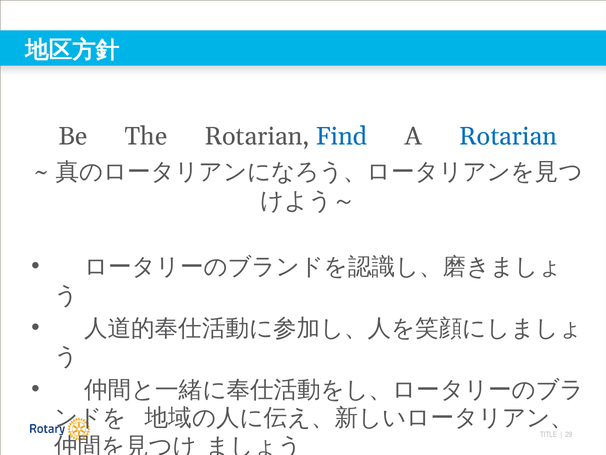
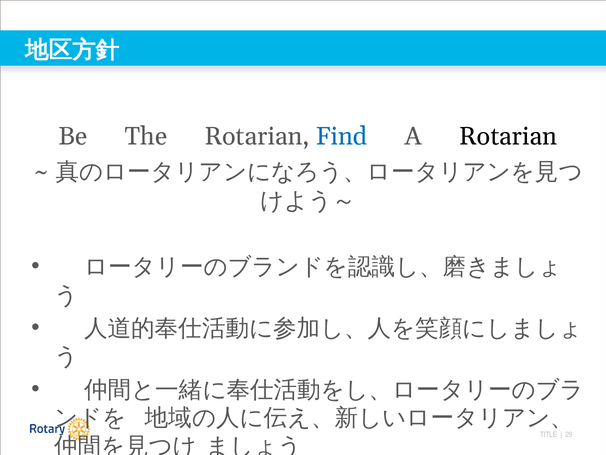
Rotarian colour: blue -> black (508, 136)
